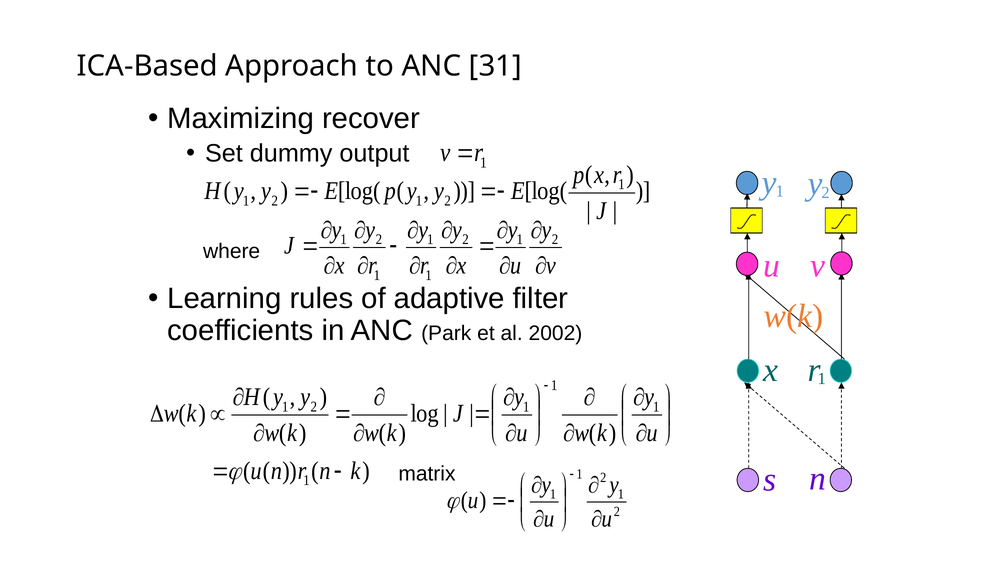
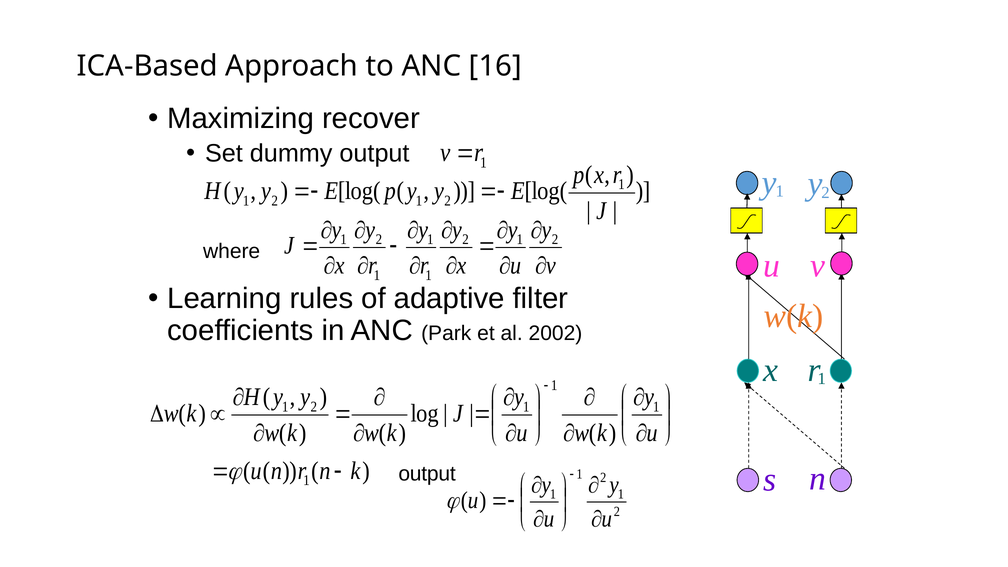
31: 31 -> 16 (495, 66)
matrix: matrix -> output (427, 474)
